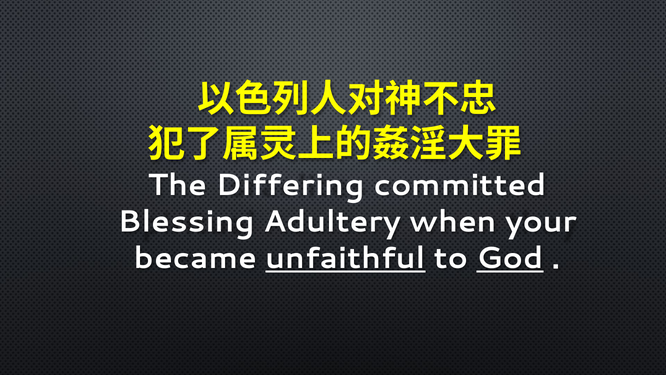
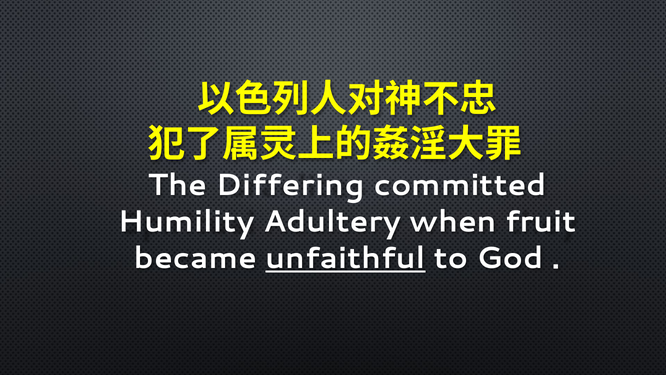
Blessing: Blessing -> Humility (186, 221)
your: your -> fruit (541, 221)
God underline: present -> none (510, 258)
